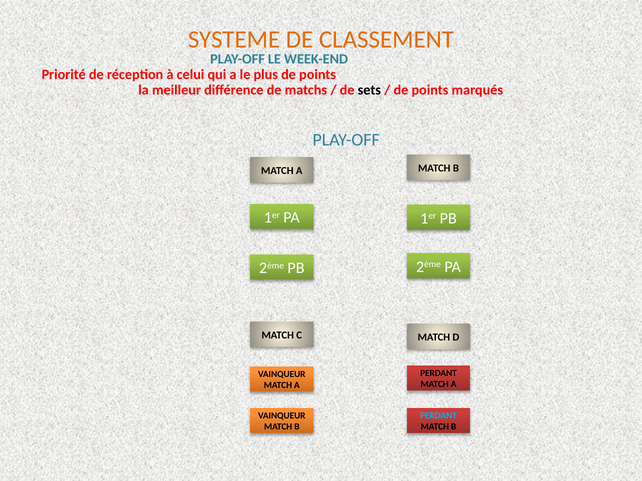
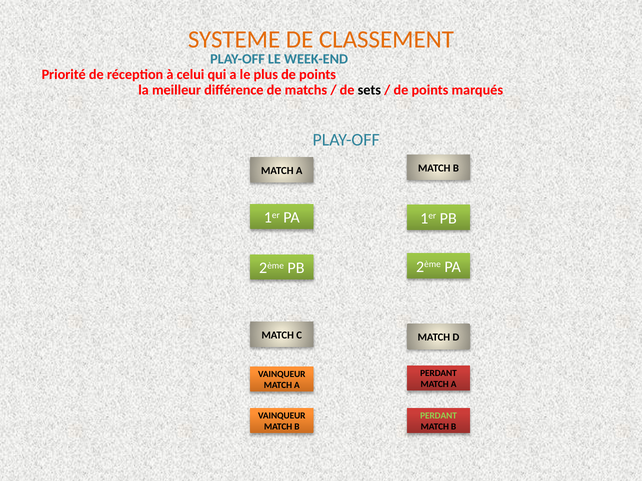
PERDANT colour: light blue -> light green (439, 416)
